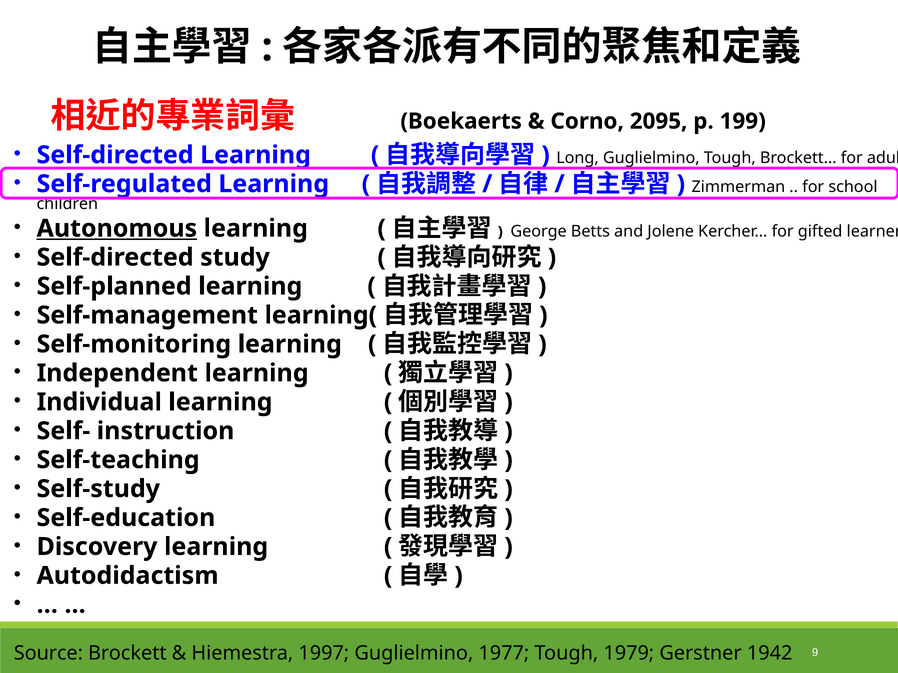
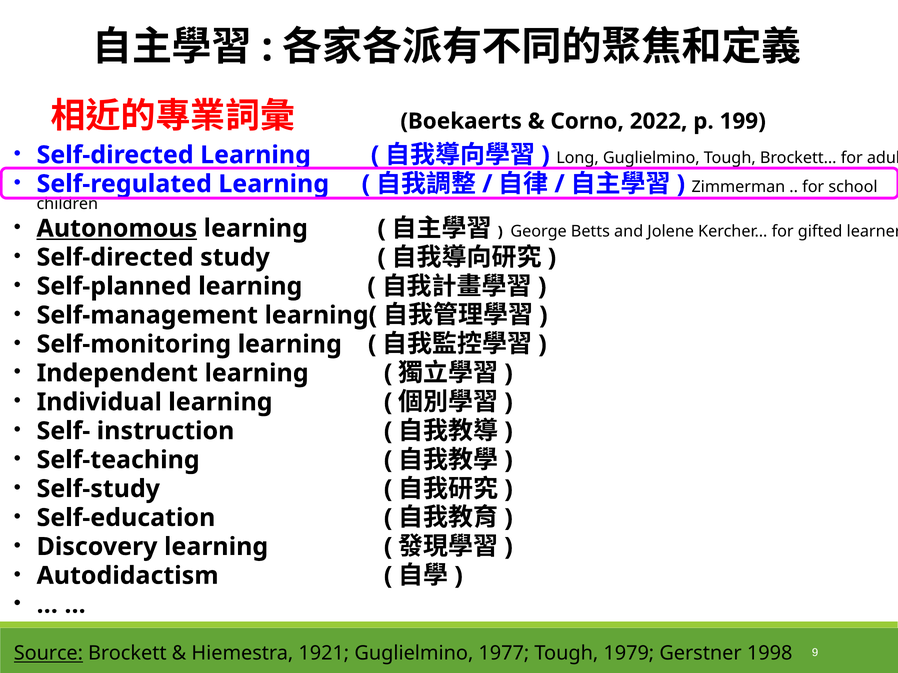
2095: 2095 -> 2022 (659, 121)
Source underline: none -> present (48, 654)
1997: 1997 -> 1921 (324, 654)
1942: 1942 -> 1998 (770, 654)
